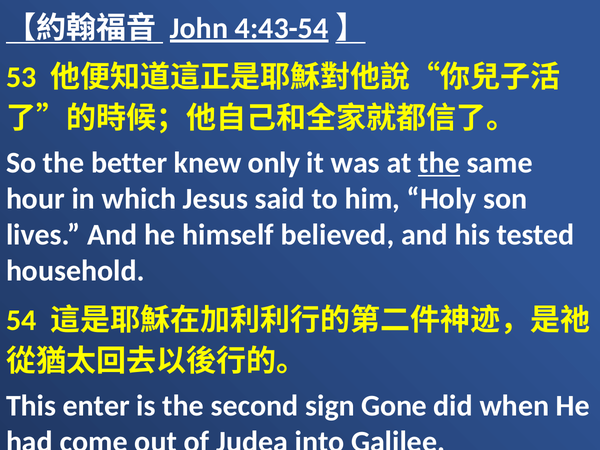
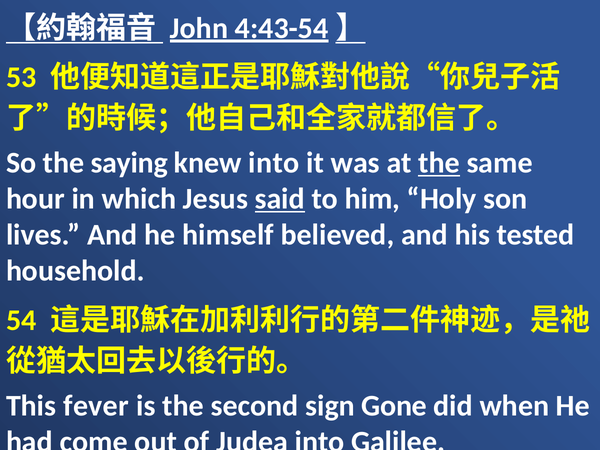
better: better -> saying (129, 163)
knew only: only -> into (274, 163)
said underline: none -> present (280, 199)
enter: enter -> fever (96, 406)
